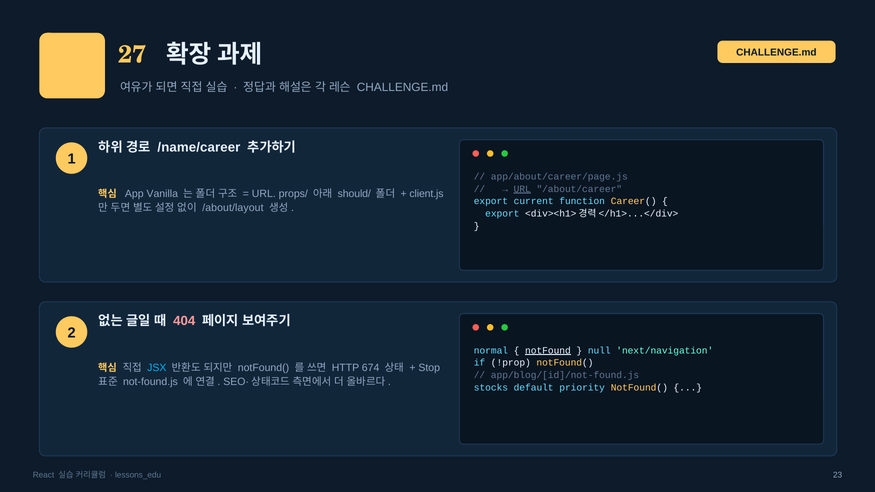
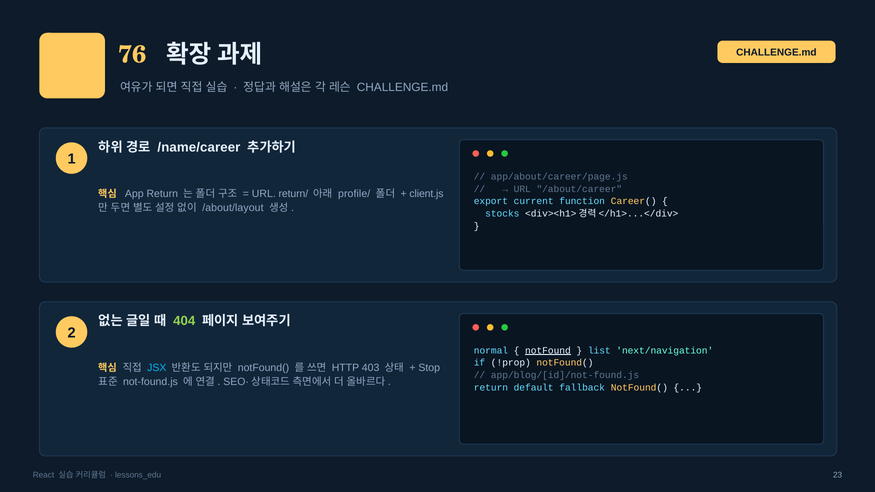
27: 27 -> 76 (132, 55)
URL underline: present -> none (522, 189)
App Vanilla: Vanilla -> Return (162, 194)
props/: props/ -> return/ (293, 194)
should/: should/ -> profile/ (354, 194)
export: export -> stocks (502, 214)
404 colour: pink -> light green (184, 321)
null: null -> list (599, 351)
674: 674 -> 403 (371, 368)
stocks: stocks -> return (491, 388)
priority: priority -> fallback (582, 388)
